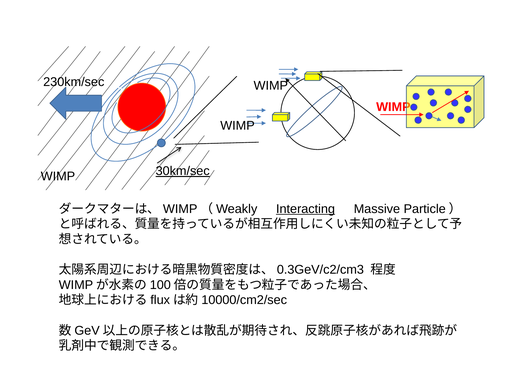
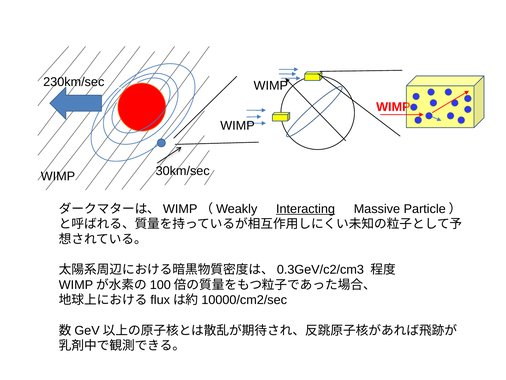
30km/sec underline: present -> none (183, 171)
